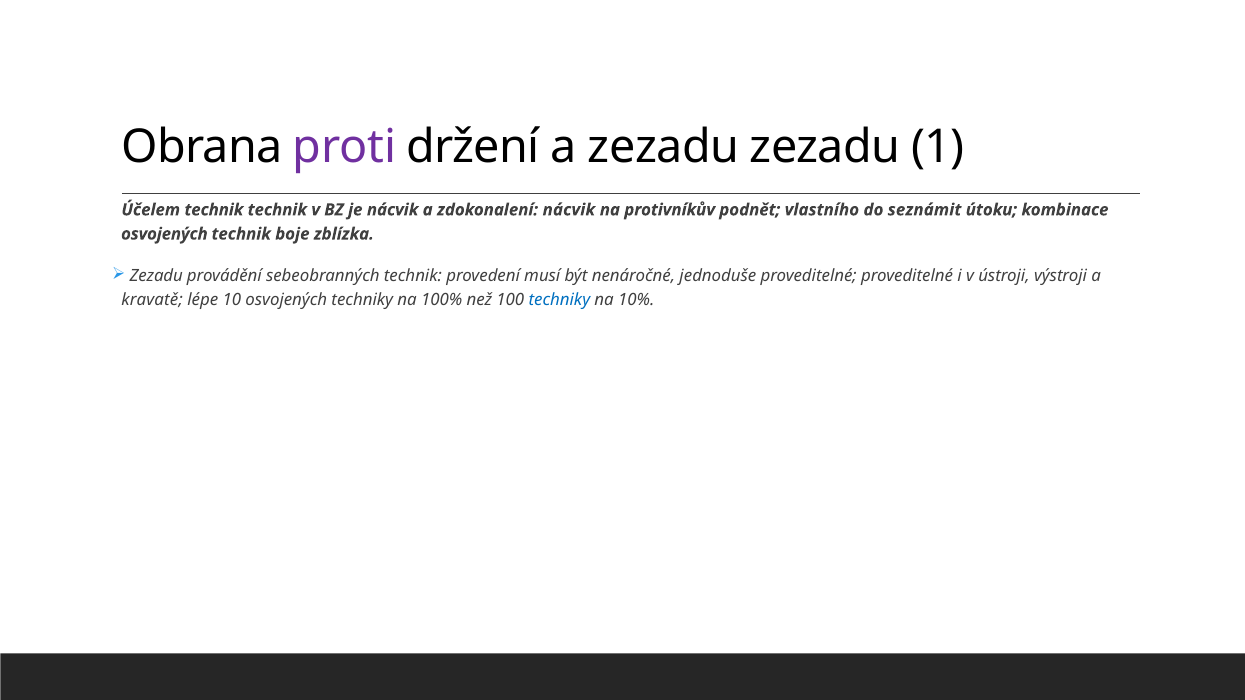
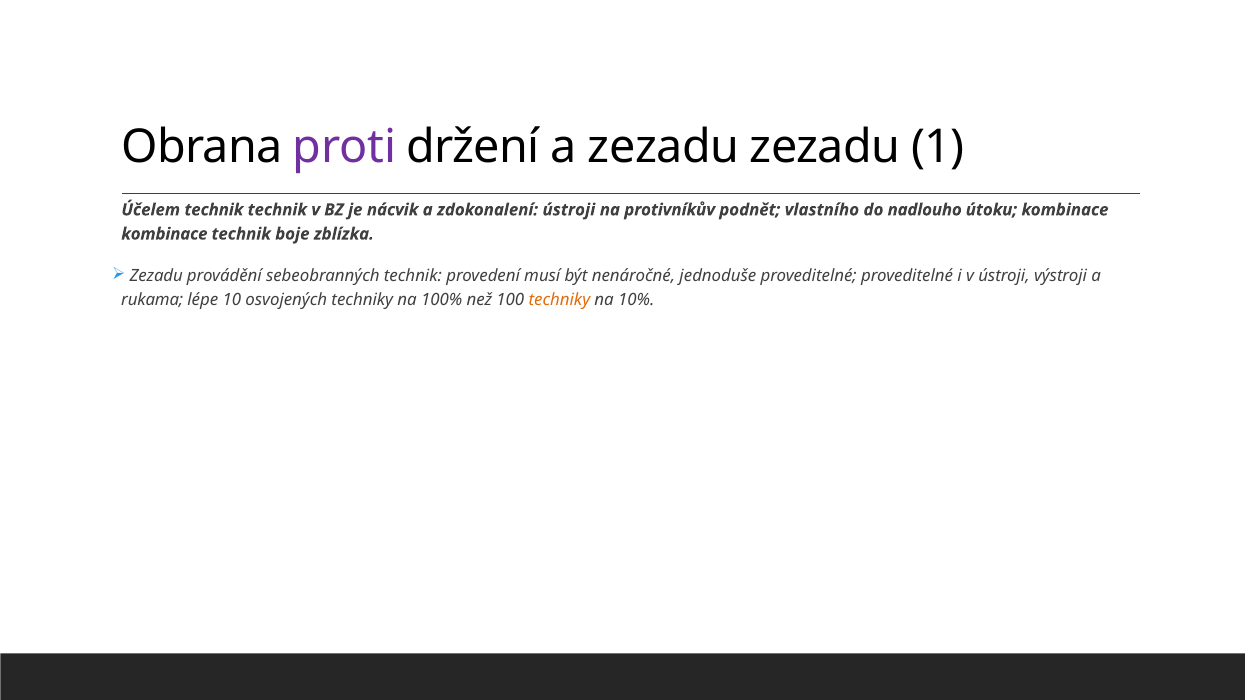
zdokonalení nácvik: nácvik -> ústroji (569, 210)
seznámit: seznámit -> nadlouho (925, 210)
osvojených: osvojených -> kombinace (164, 234)
kravatě: kravatě -> rukama (152, 301)
techniky colour: blue -> orange (559, 301)
